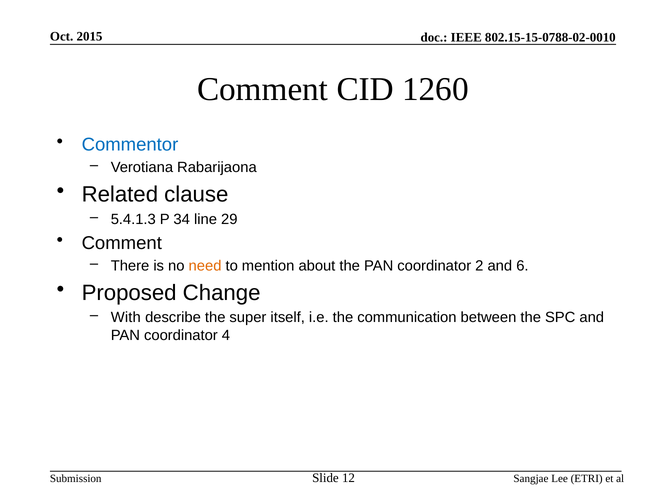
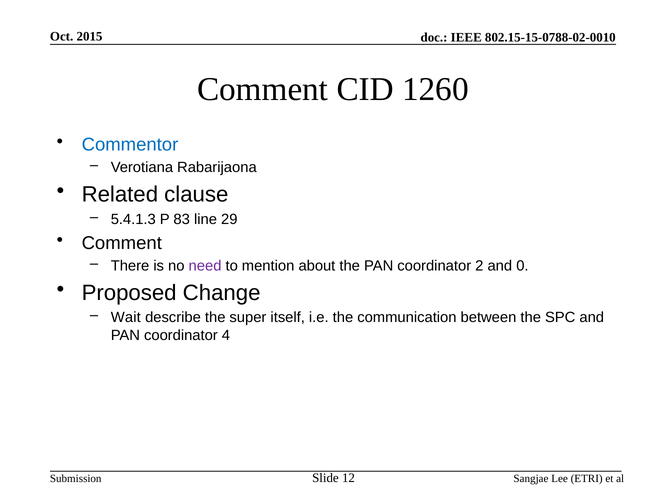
34: 34 -> 83 (182, 219)
need colour: orange -> purple (205, 266)
6: 6 -> 0 (522, 266)
With: With -> Wait (126, 318)
